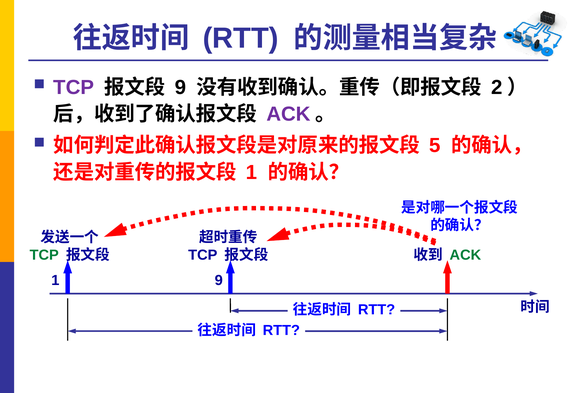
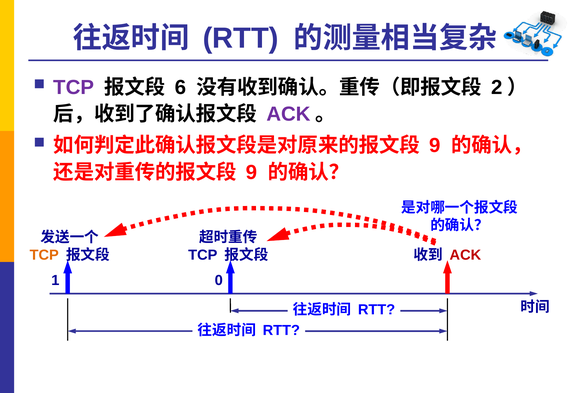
9: 9 -> 6 (180, 87)
5: 5 -> 9 (435, 146)
1: 1 -> 9 (252, 172)
TCP colour: green -> orange (44, 255)
ACK colour: green -> red (465, 255)
1 9: 9 -> 0 (219, 281)
